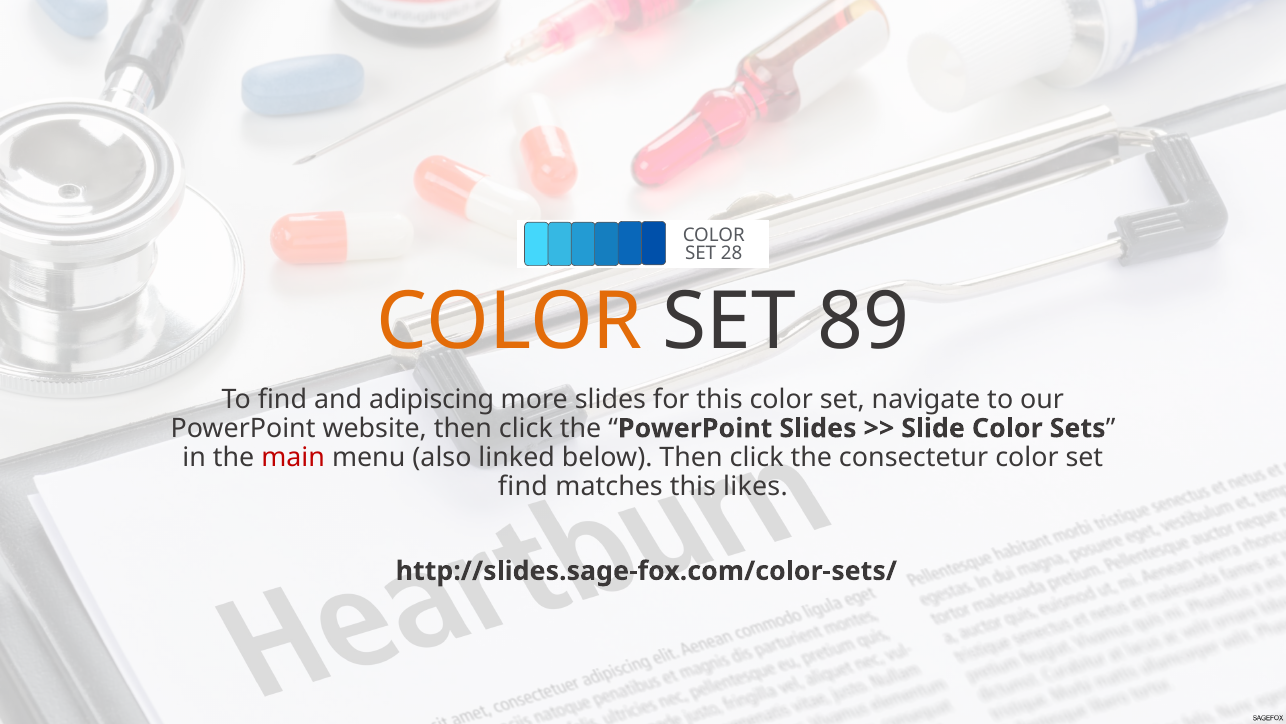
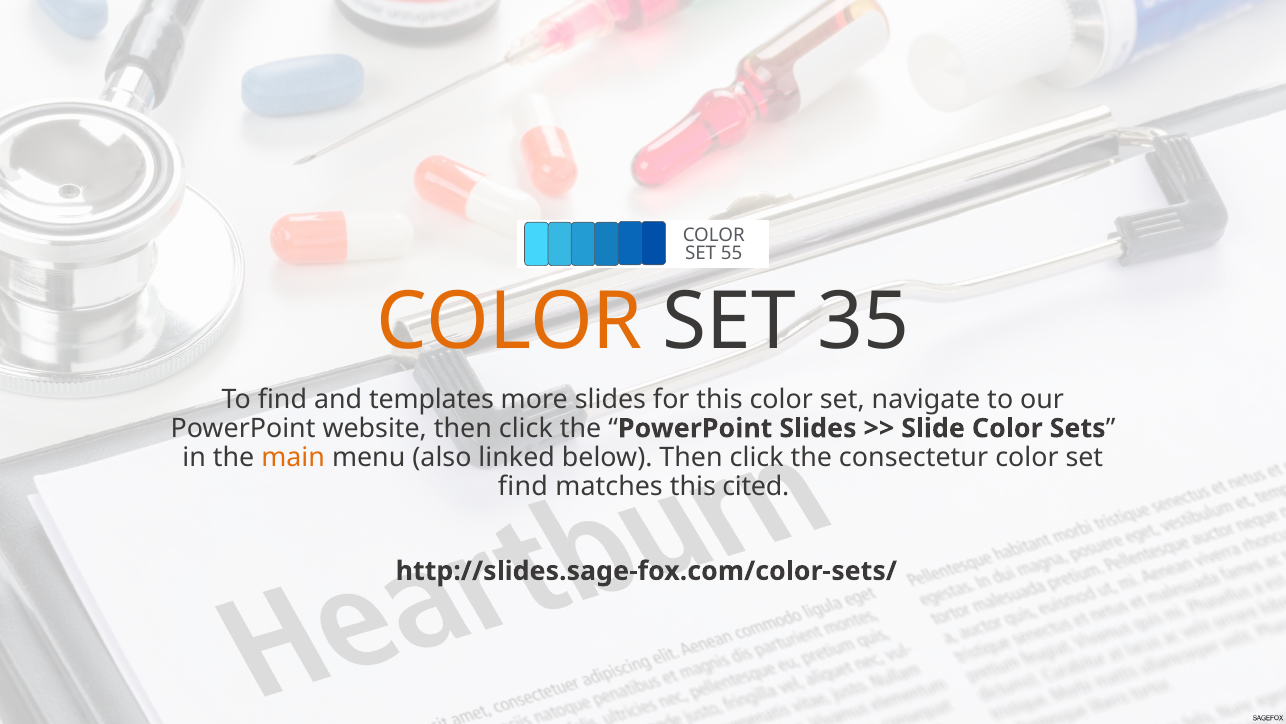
28: 28 -> 55 (732, 253)
89: 89 -> 35 (863, 321)
adipiscing: adipiscing -> templates (432, 399)
main colour: red -> orange (293, 457)
likes: likes -> cited (756, 486)
